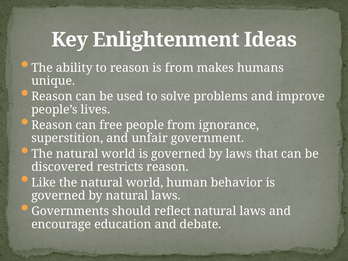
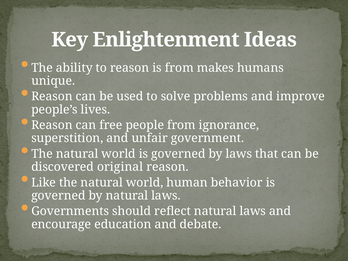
restricts: restricts -> original (120, 167)
